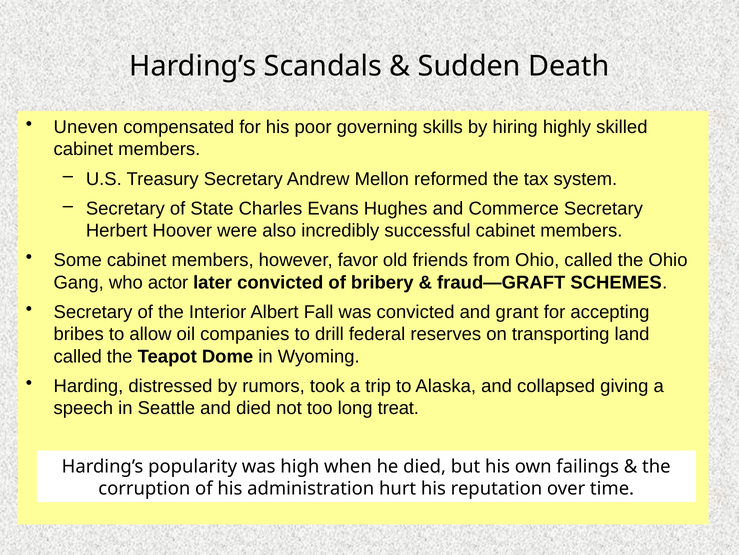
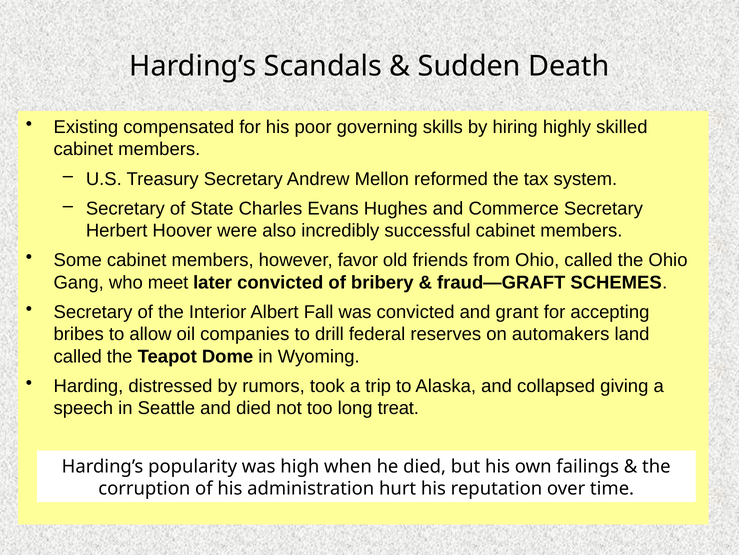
Uneven: Uneven -> Existing (86, 127)
actor: actor -> meet (168, 282)
transporting: transporting -> automakers (561, 334)
